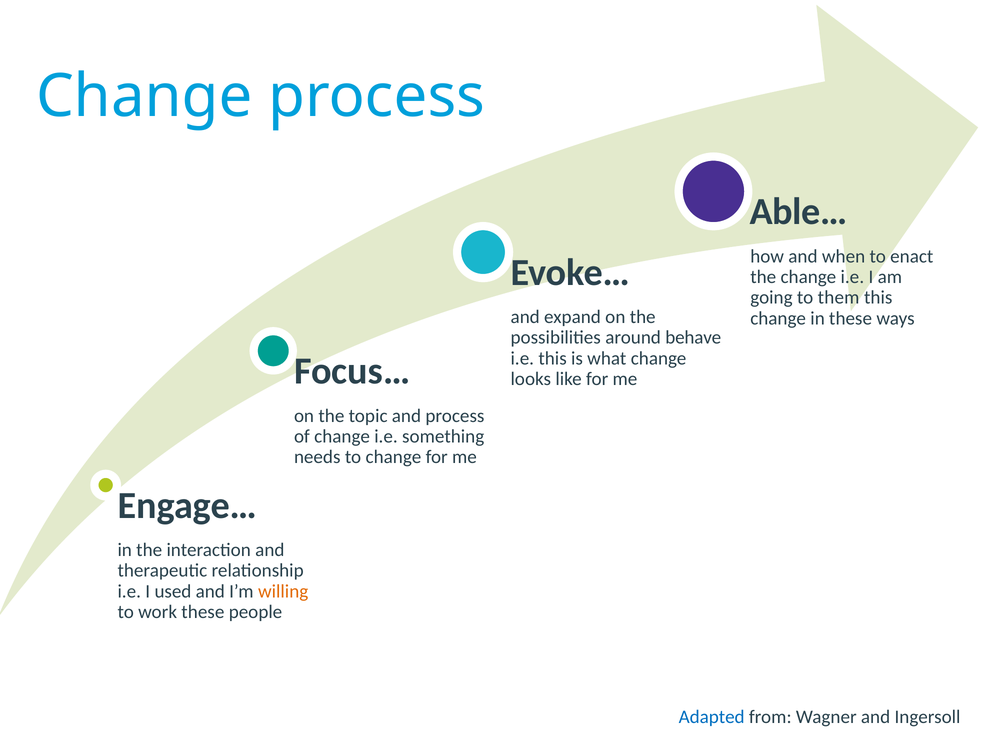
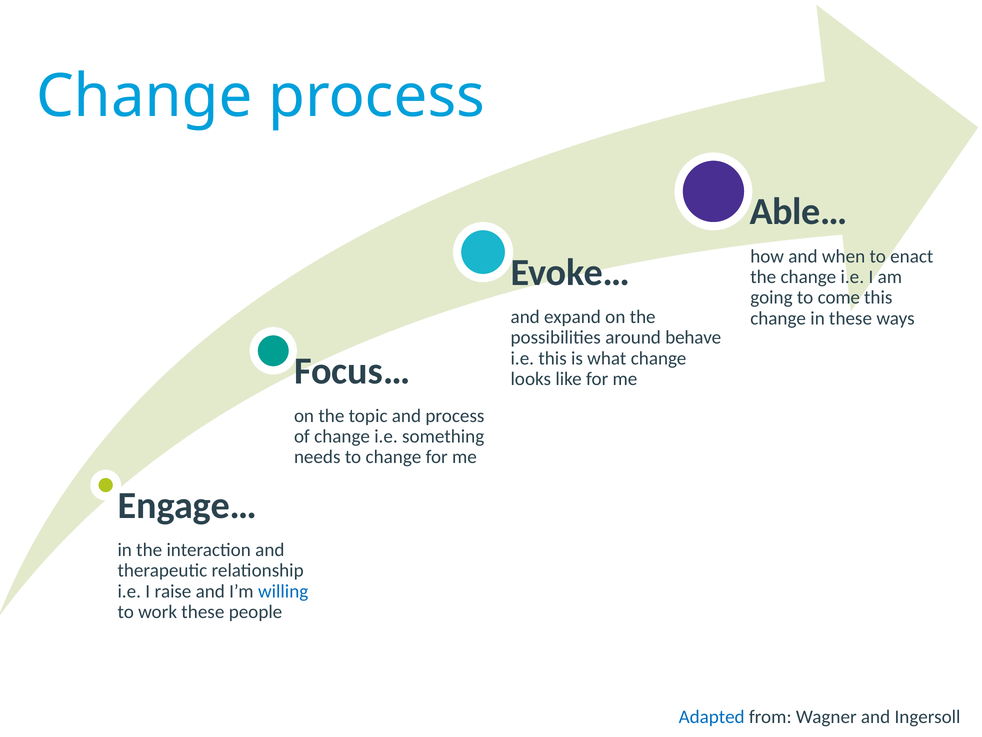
them: them -> come (839, 297)
used: used -> raise (173, 591)
willing colour: orange -> blue (283, 591)
